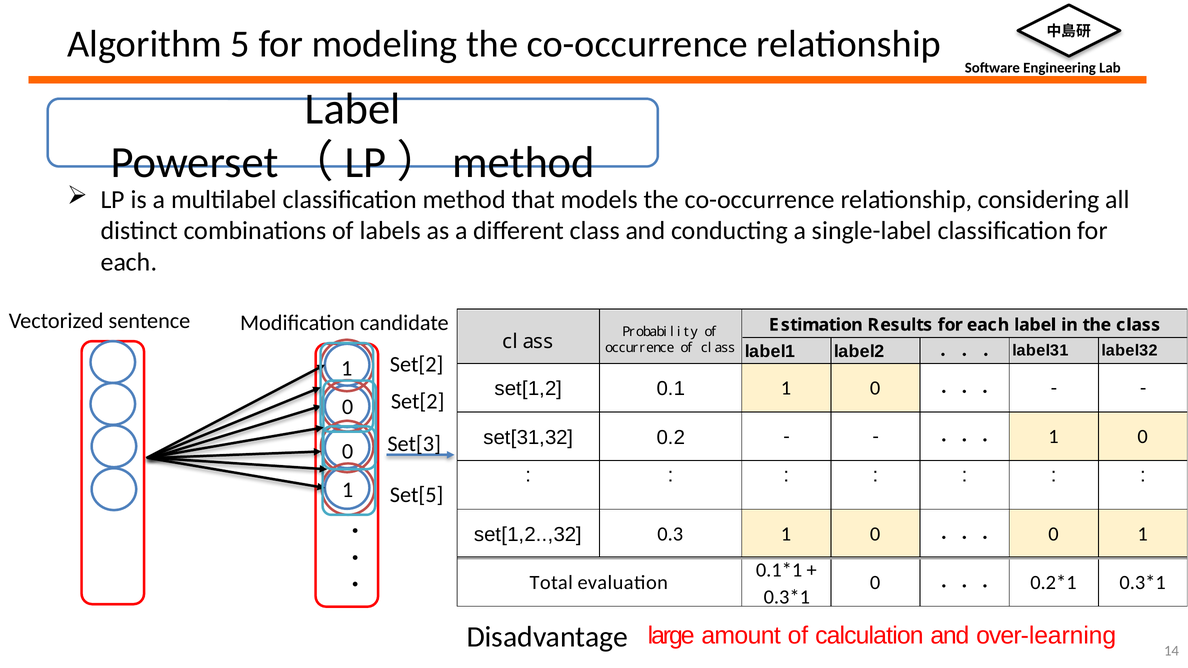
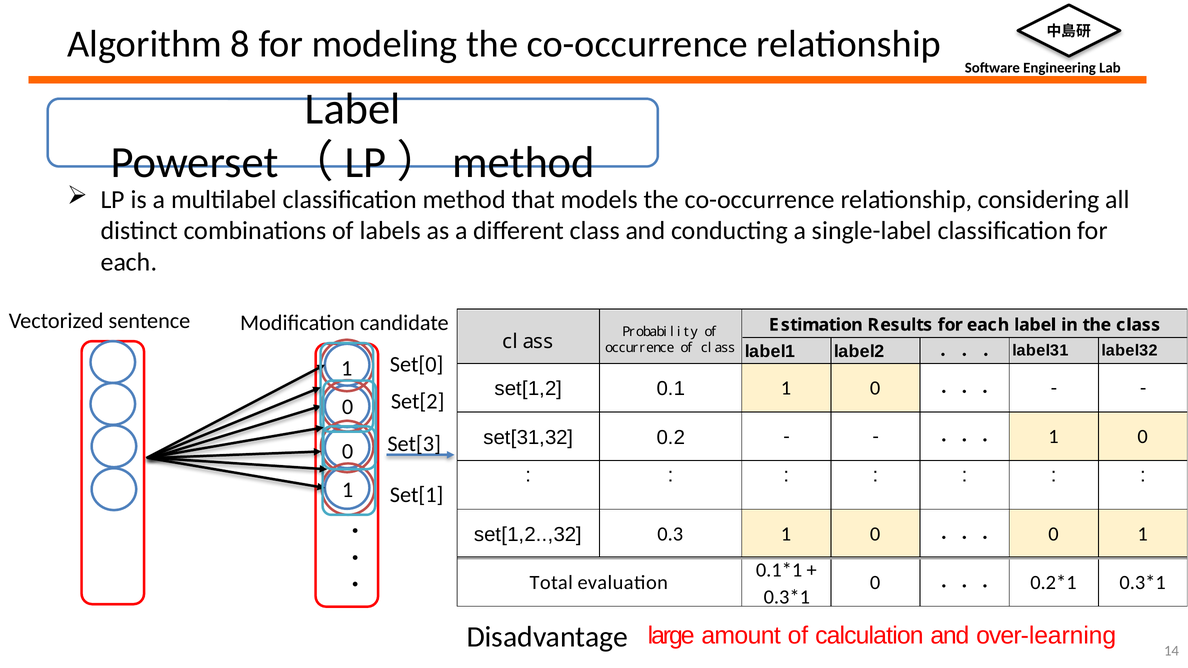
5: 5 -> 8 (240, 44)
Set[2: Set[2 -> Set[0 (417, 364)
Set[5: Set[5 -> Set[1 (417, 495)
